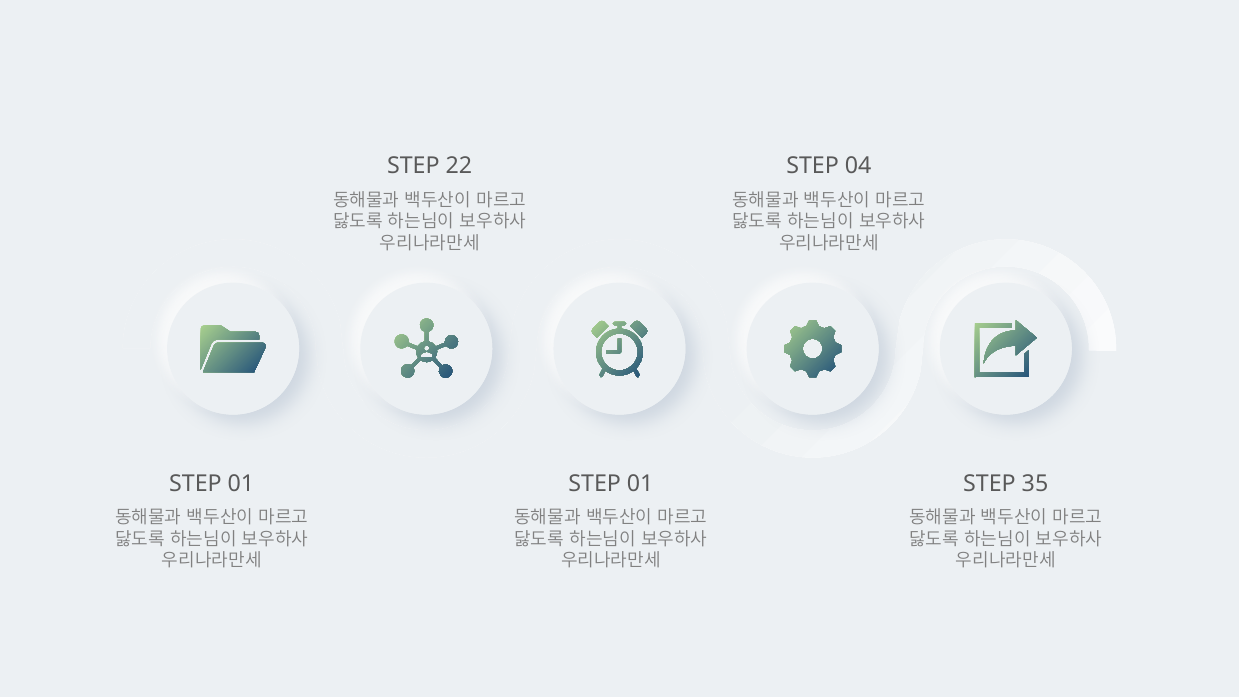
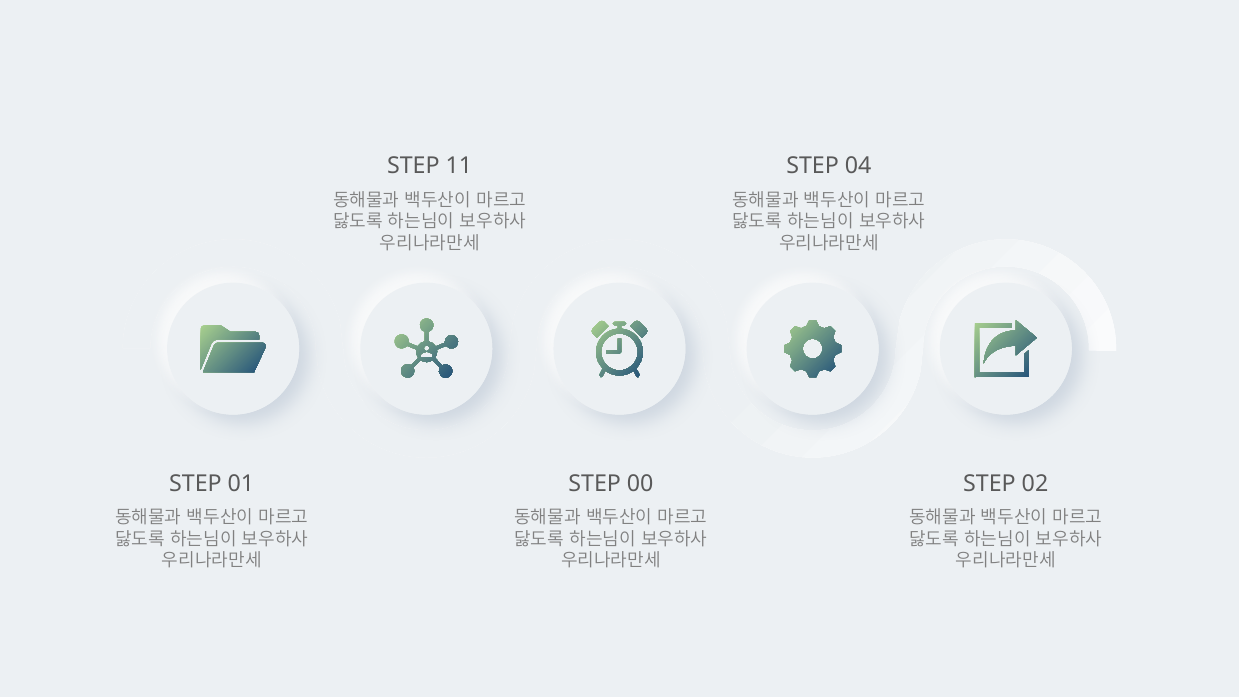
22: 22 -> 11 (459, 166)
01: 01 -> 00 (640, 483)
35: 35 -> 02 (1035, 483)
